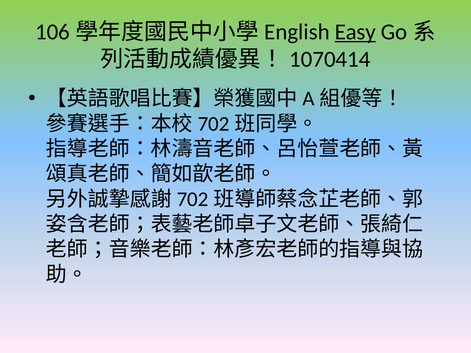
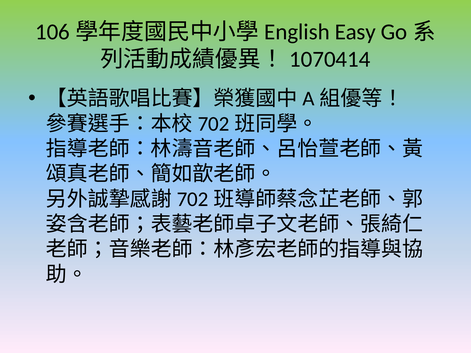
Easy underline: present -> none (355, 32)
